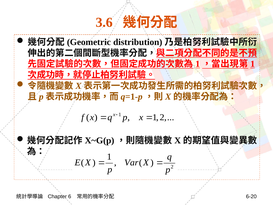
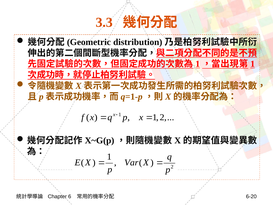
3.6: 3.6 -> 3.3 (104, 22)
